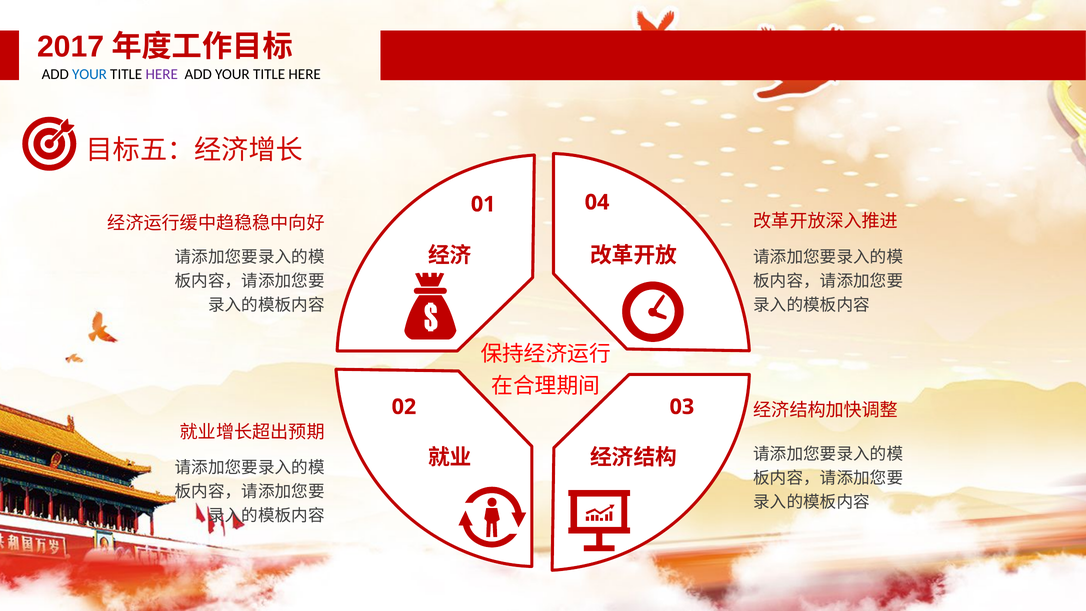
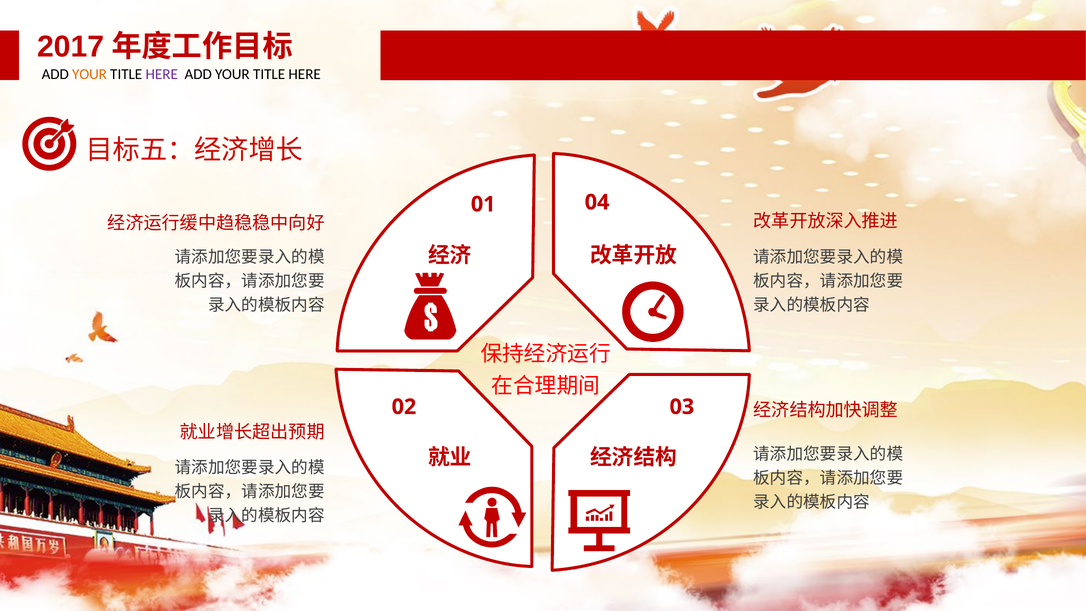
YOUR colour: blue -> orange (89, 74)
